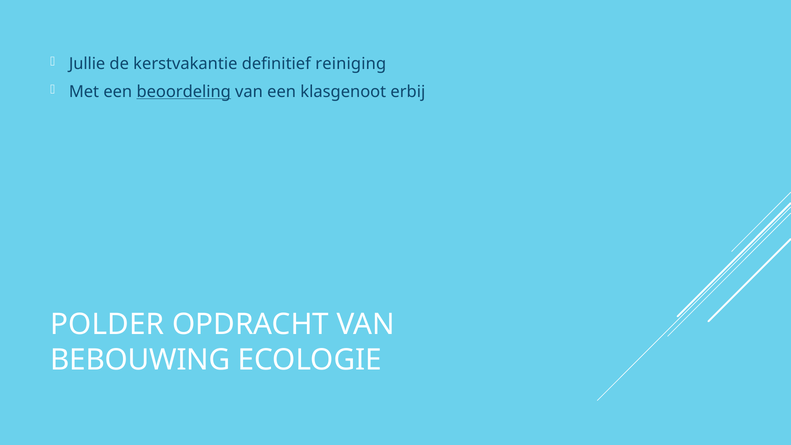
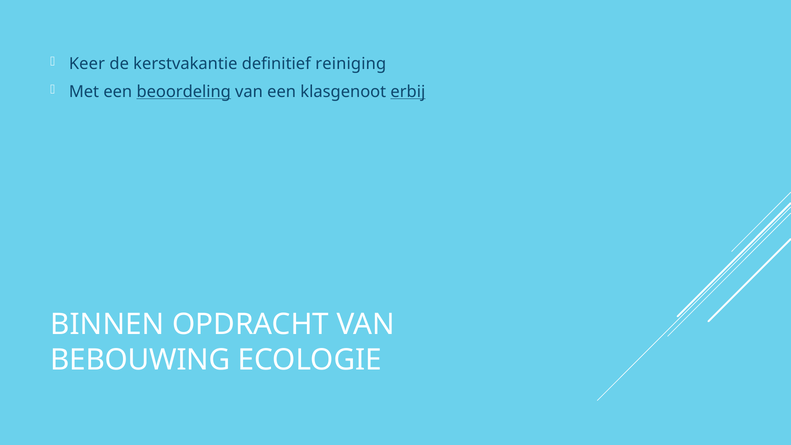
Jullie: Jullie -> Keer (87, 64)
erbij underline: none -> present (408, 92)
POLDER: POLDER -> BINNEN (107, 324)
